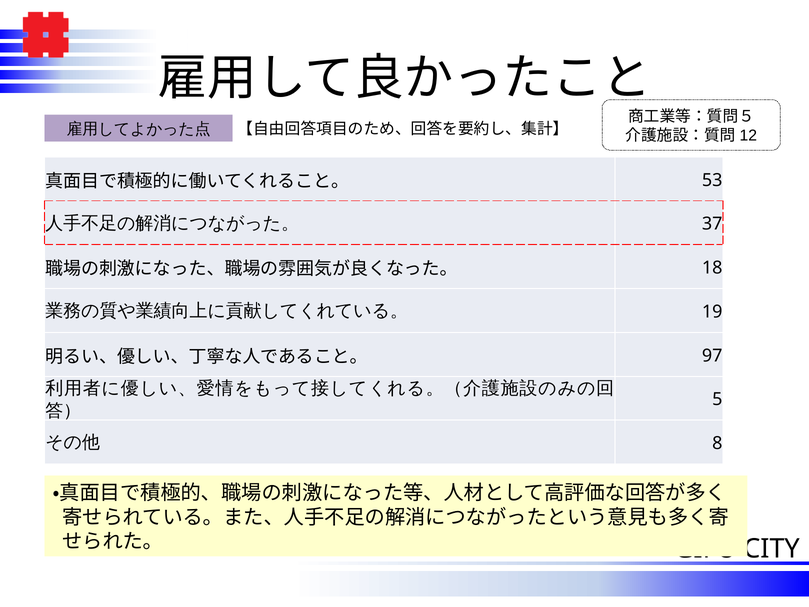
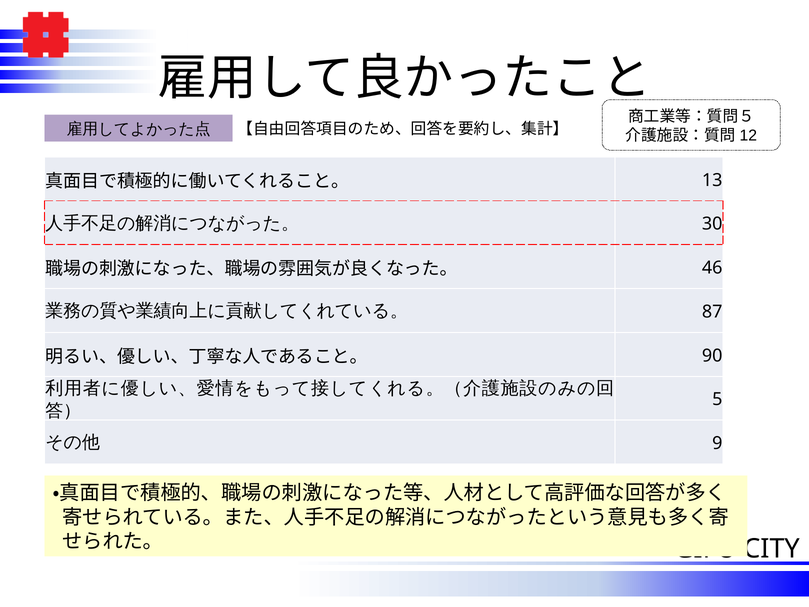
53: 53 -> 13 (712, 180)
37: 37 -> 30 (712, 224)
18: 18 -> 46 (712, 268)
19: 19 -> 87 (712, 312)
97: 97 -> 90 (712, 356)
8: 8 -> 9 (717, 443)
